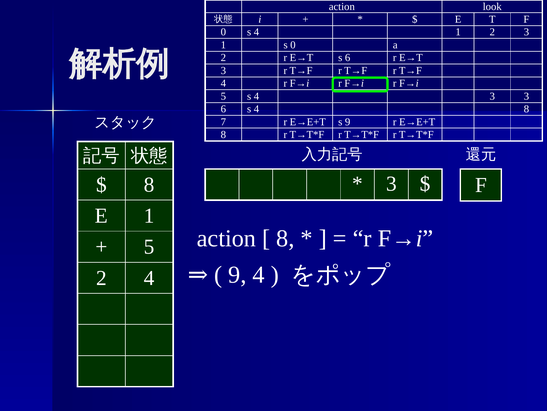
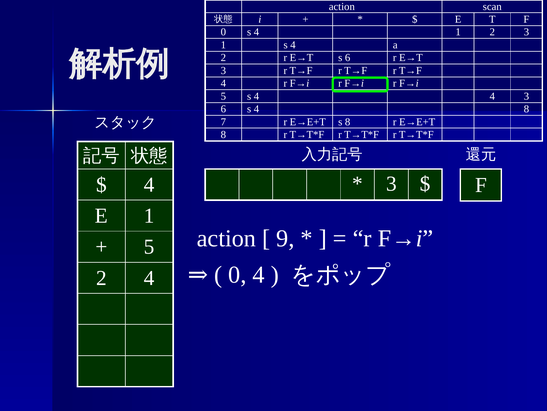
look: look -> scan (492, 6)
1 s 0: 0 -> 4 (293, 45)
4 3: 3 -> 4 (492, 96)
s 9: 9 -> 8 (348, 122)
8: 8 -> 4 (149, 184)
8: 8 -> 9 (285, 238)
9: 9 -> 0 (237, 274)
